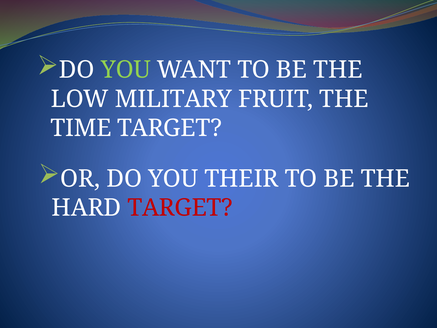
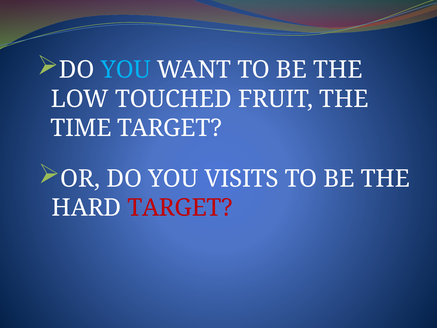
YOU colour: light green -> light blue (126, 70)
MILITARY: MILITARY -> TOUCHED (173, 99)
THEIR: THEIR -> VISITS (242, 179)
